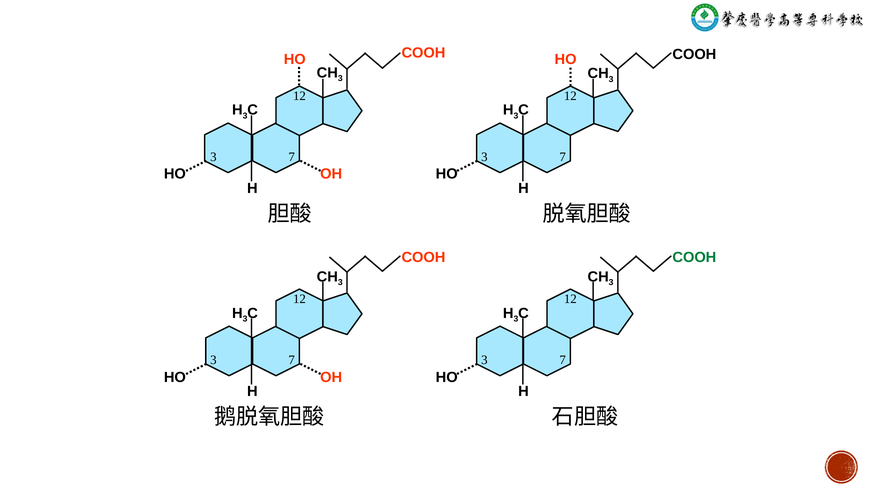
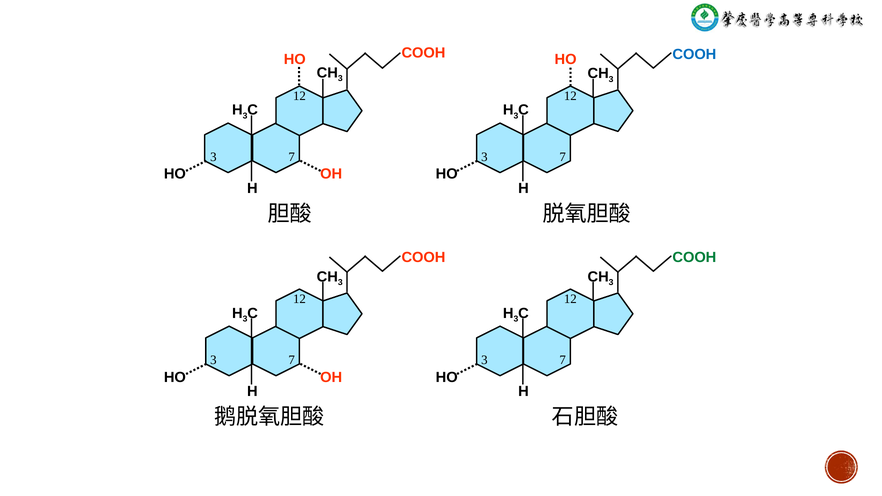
COOH colour: black -> blue (694, 54)
